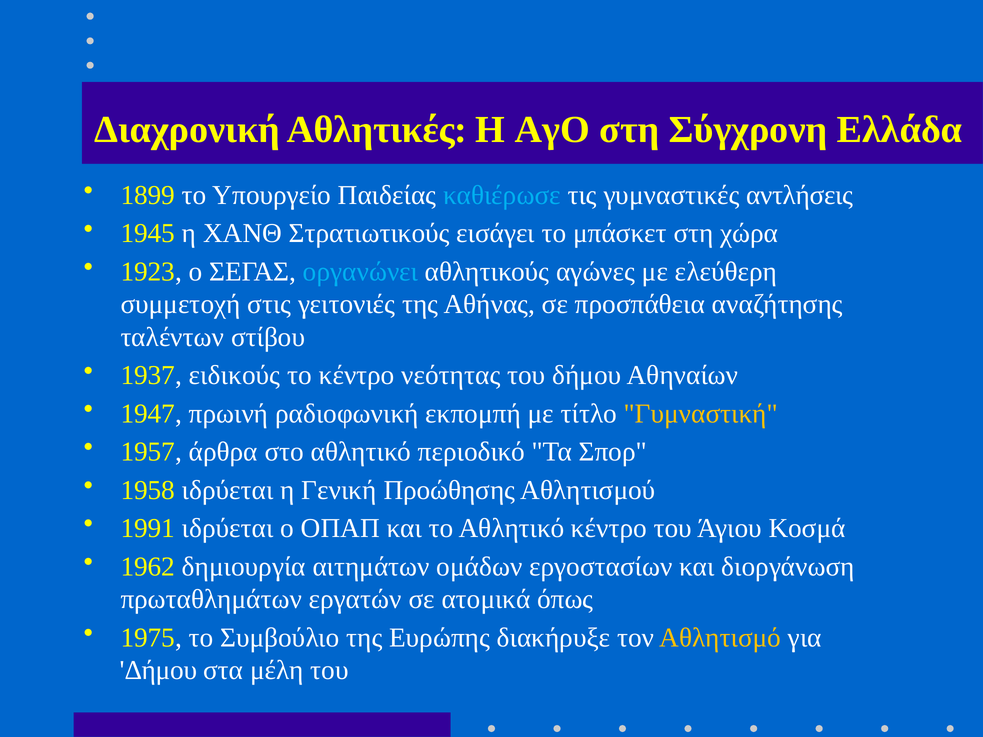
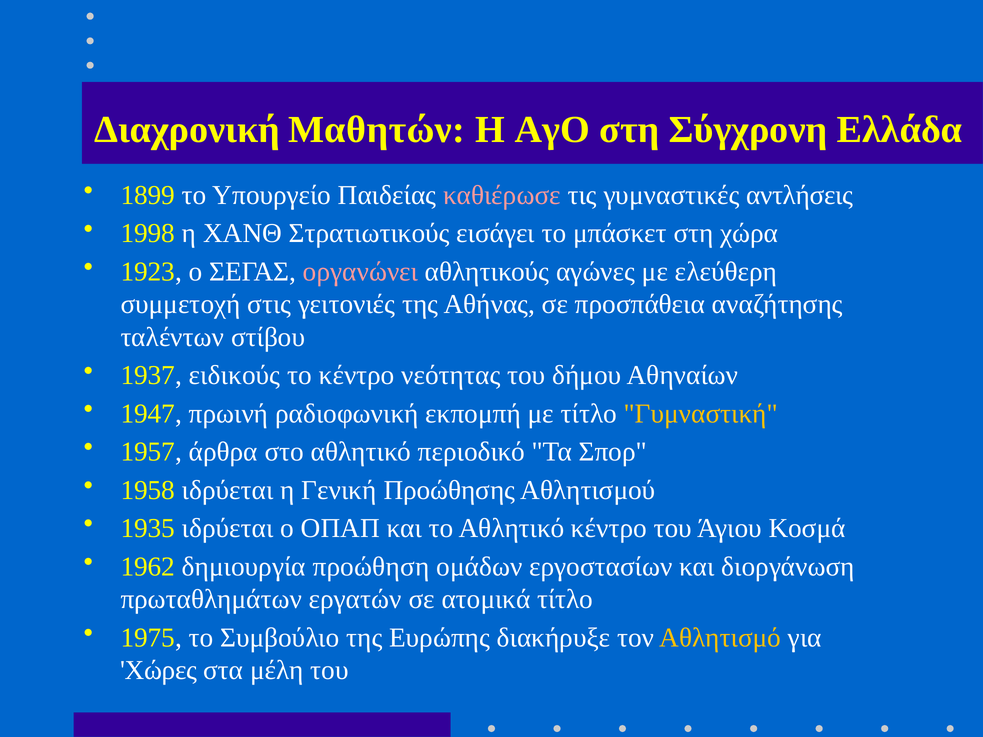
Αθλητικές: Αθλητικές -> Μαθητών (377, 130)
καθιέρωσε colour: light blue -> pink (502, 195)
1945: 1945 -> 1998 (148, 234)
οργανώνει colour: light blue -> pink (361, 272)
1991: 1991 -> 1935 (148, 528)
αιτημάτων: αιτημάτων -> προώθηση (371, 567)
ατομικά όπως: όπως -> τίτλο (565, 600)
Δήμου: Δήμου -> Χώρες (159, 671)
